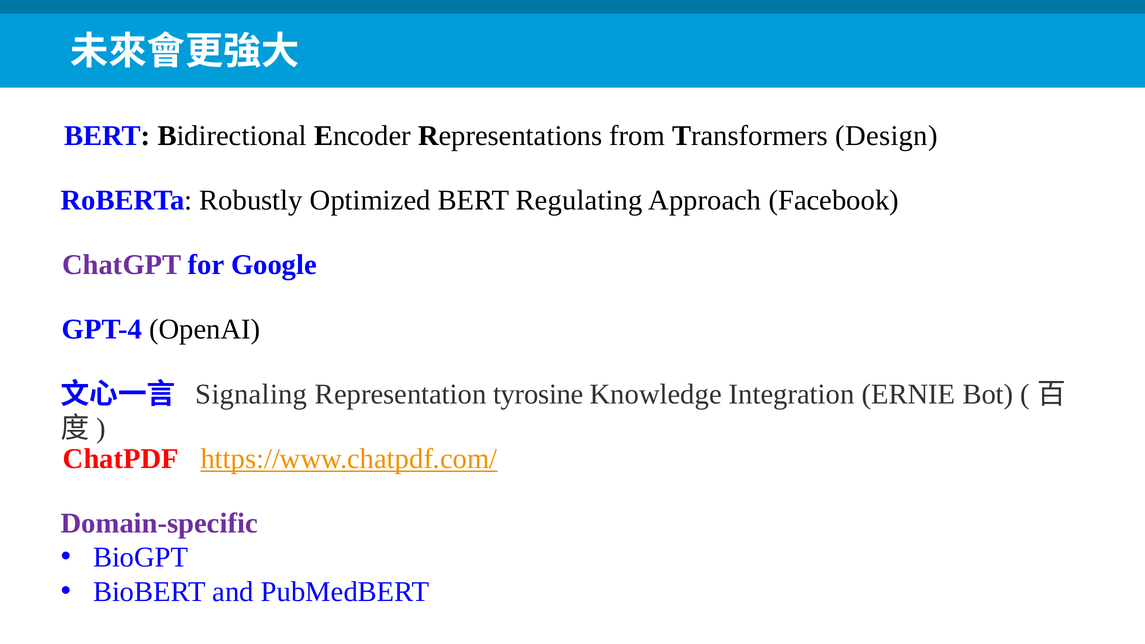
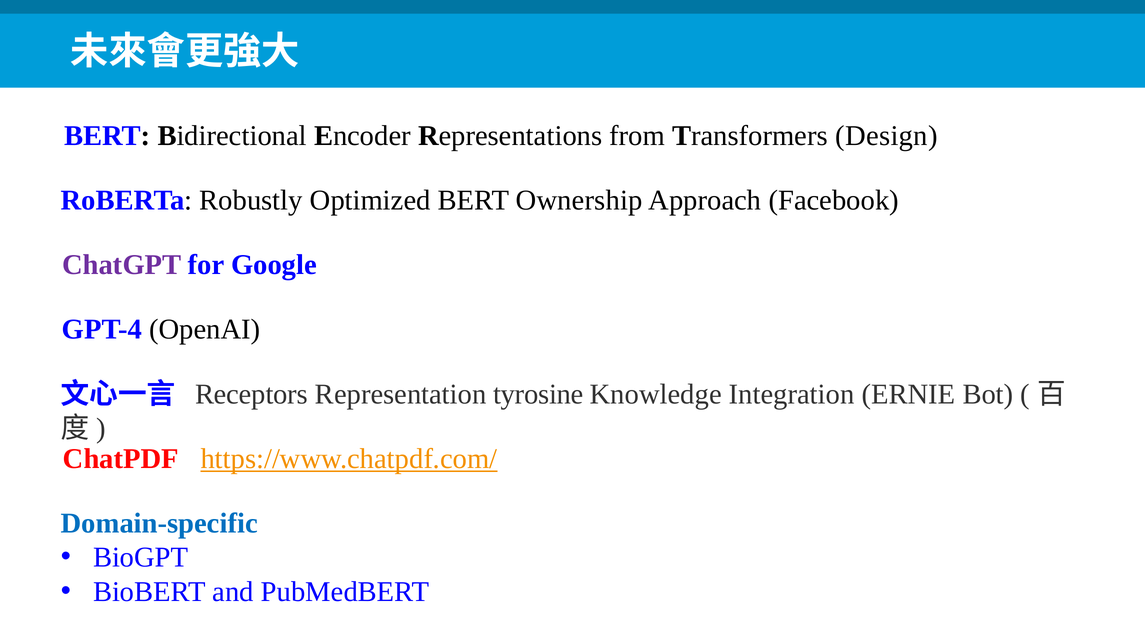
Regulating: Regulating -> Ownership (579, 200)
Signaling: Signaling -> Receptors (252, 394)
Domain-specific colour: purple -> blue (159, 523)
